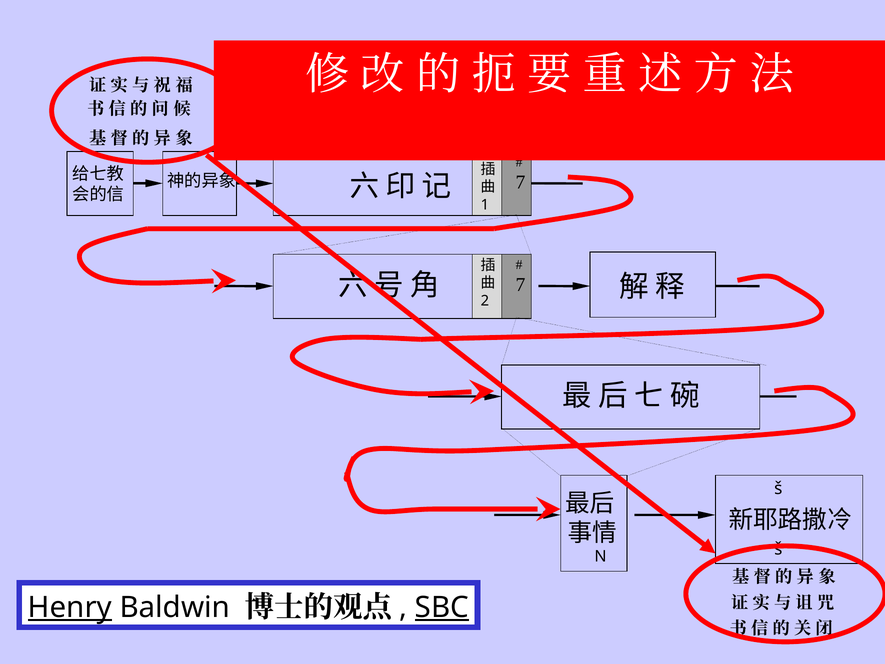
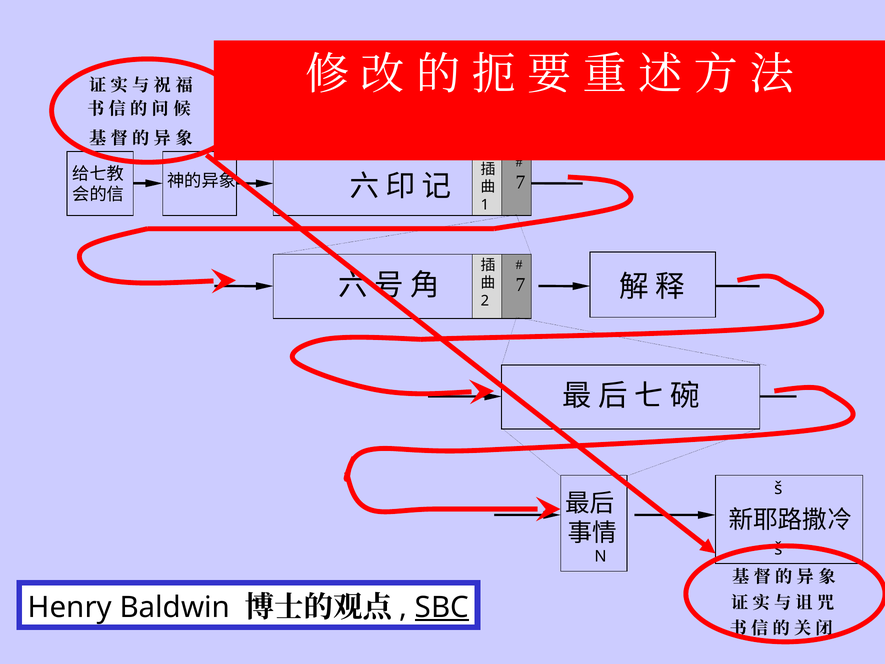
Henry underline: present -> none (70, 607)
